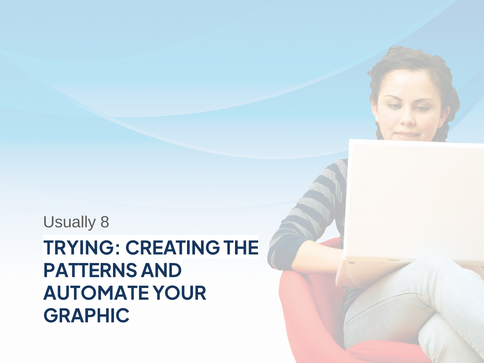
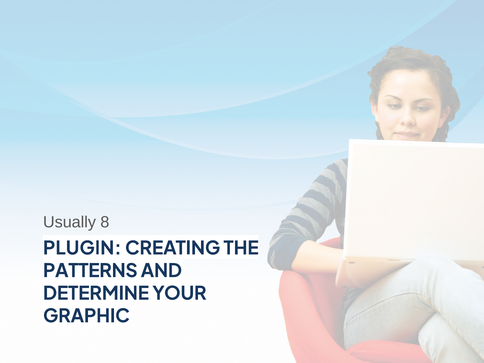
TRYING: TRYING -> PLUGIN (82, 248)
AUTOMATE: AUTOMATE -> DETERMINE (96, 293)
